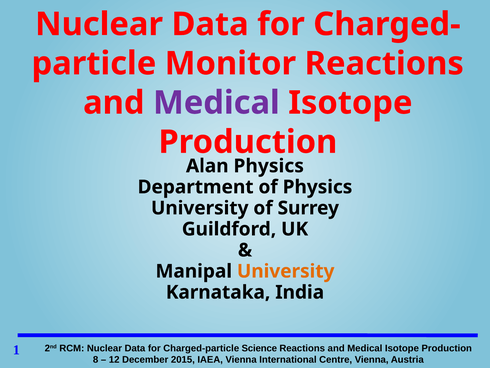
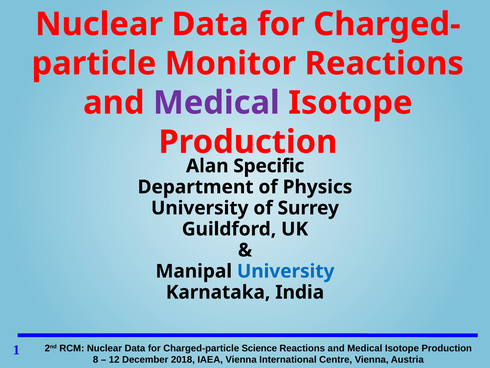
Alan Physics: Physics -> Specific (269, 166)
University colour: orange -> blue (286, 271)
2015: 2015 -> 2018 (183, 359)
